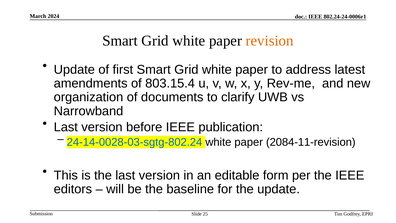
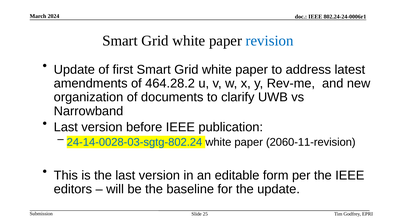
revision colour: orange -> blue (270, 41)
803.15.4: 803.15.4 -> 464.28.2 (170, 83)
2084-11-revision: 2084-11-revision -> 2060-11-revision (311, 142)
